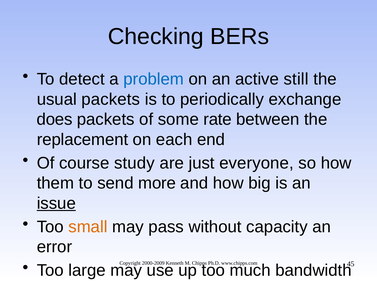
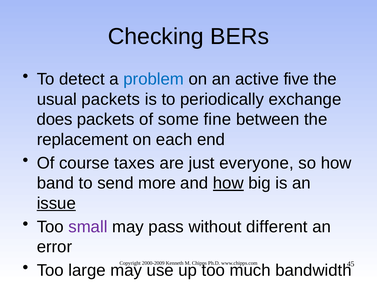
still: still -> five (296, 79)
rate: rate -> fine (217, 119)
study: study -> taxes (134, 163)
them: them -> band (55, 183)
how underline: none -> present (228, 183)
small colour: orange -> purple (88, 227)
capacity: capacity -> different (277, 227)
